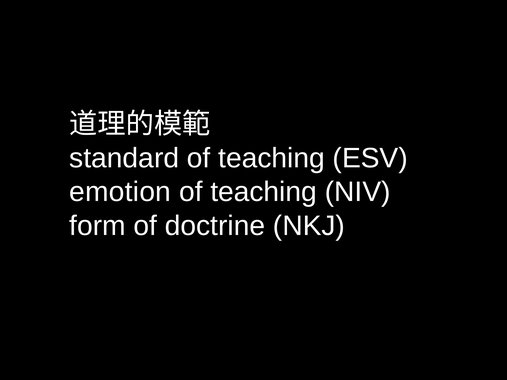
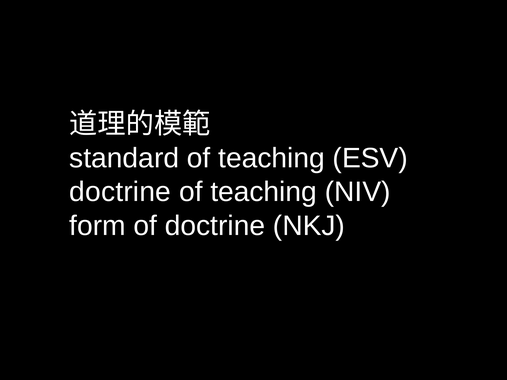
emotion: emotion -> doctrine (120, 192)
